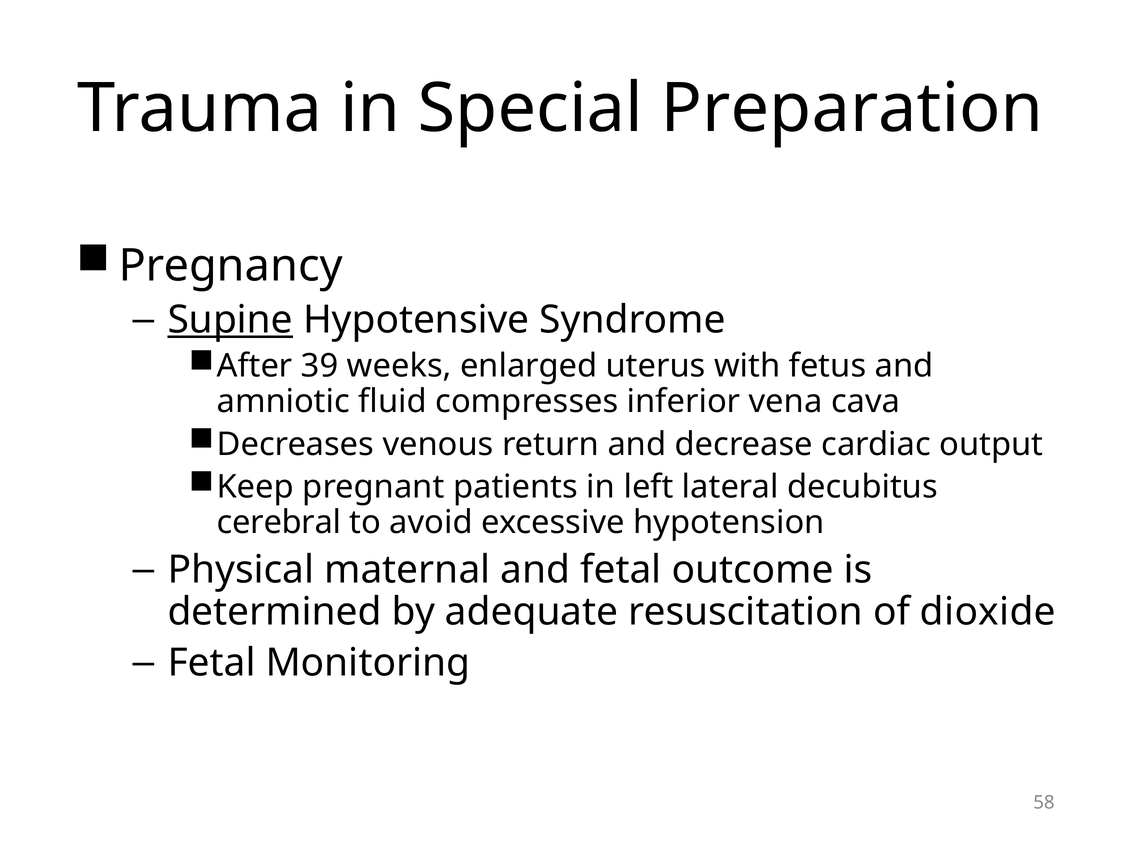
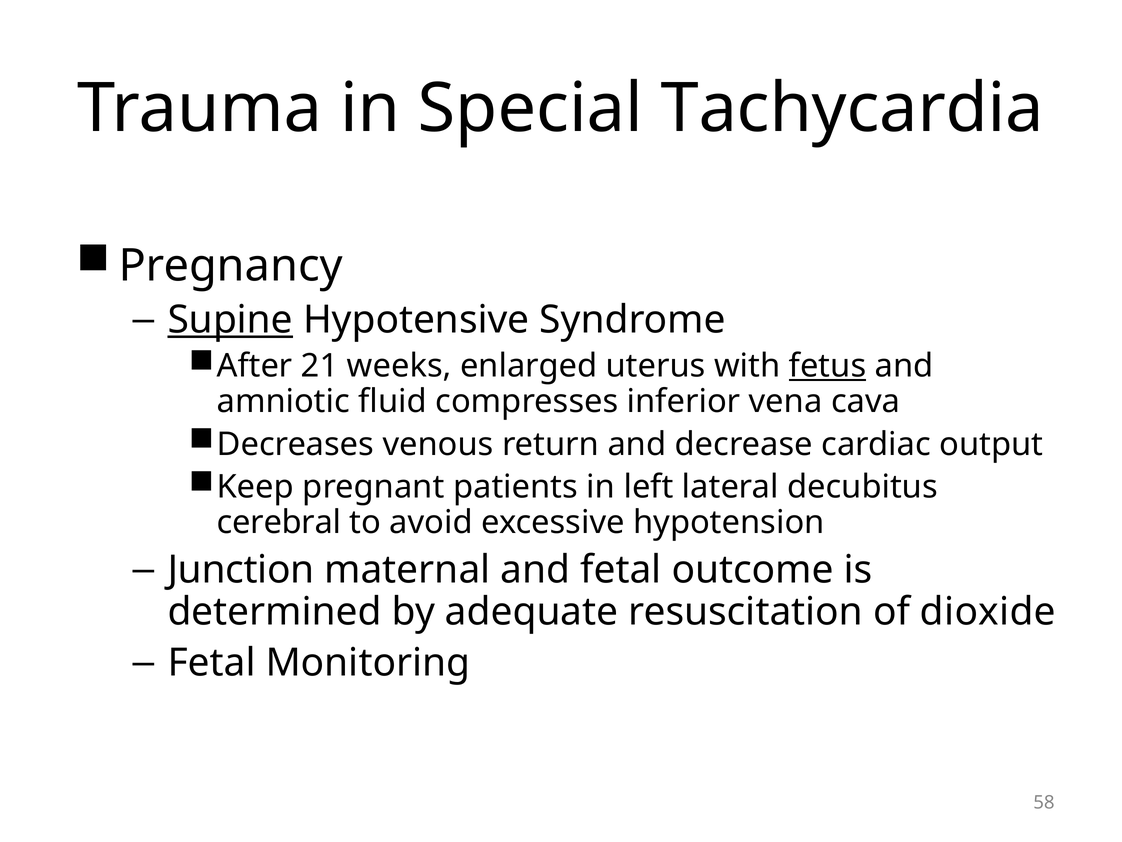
Preparation: Preparation -> Tachycardia (852, 109)
39: 39 -> 21 (320, 366)
fetus underline: none -> present (827, 366)
Physical: Physical -> Junction (241, 570)
